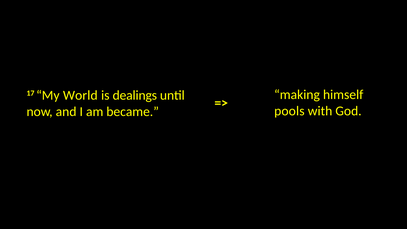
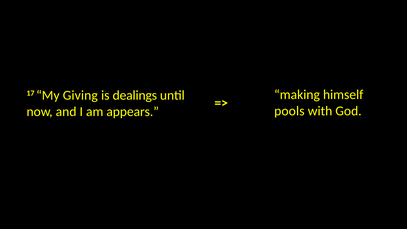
World: World -> Giving (80, 95)
became: became -> appears (133, 112)
